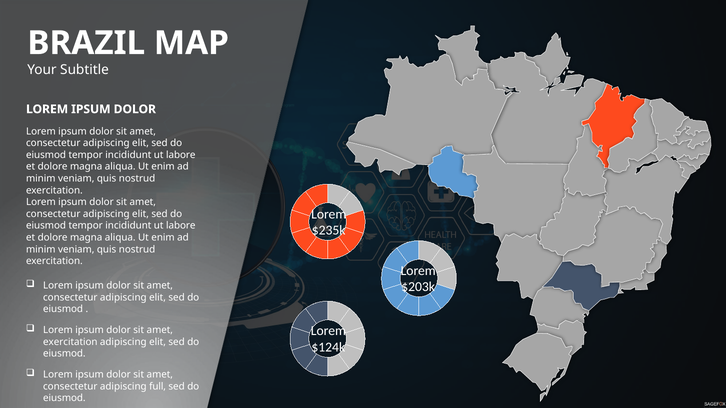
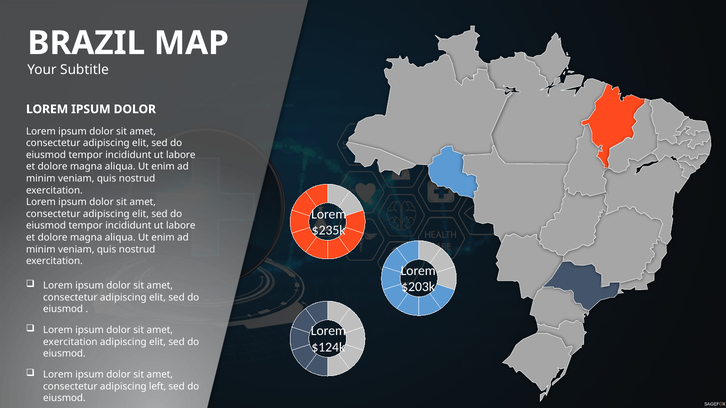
full: full -> left (158, 387)
